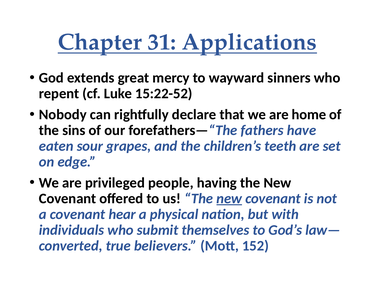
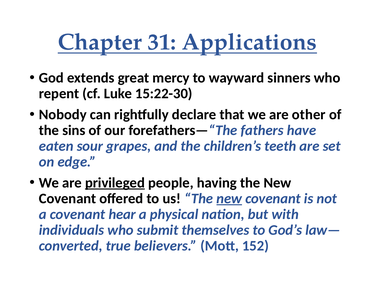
15:22-52: 15:22-52 -> 15:22-30 (164, 94)
home: home -> other (309, 115)
privileged underline: none -> present (115, 183)
